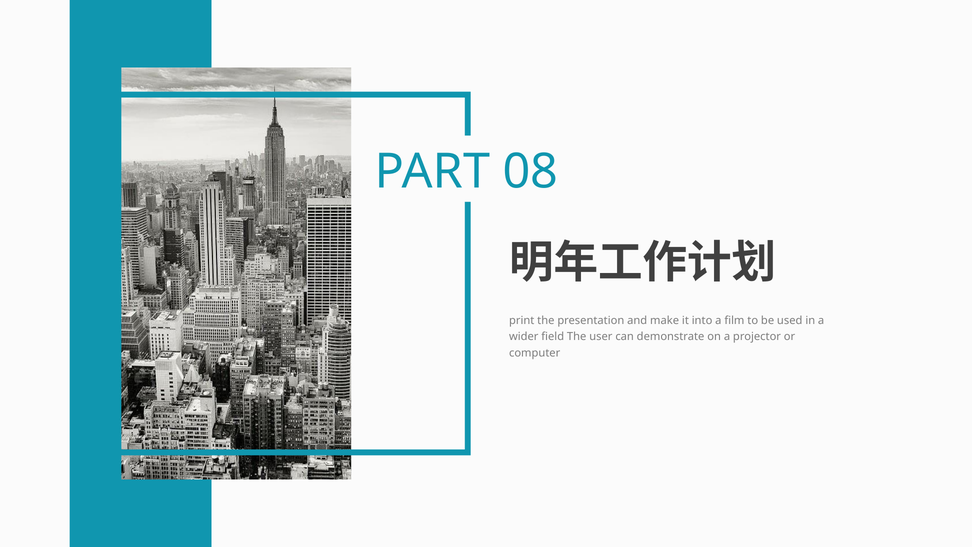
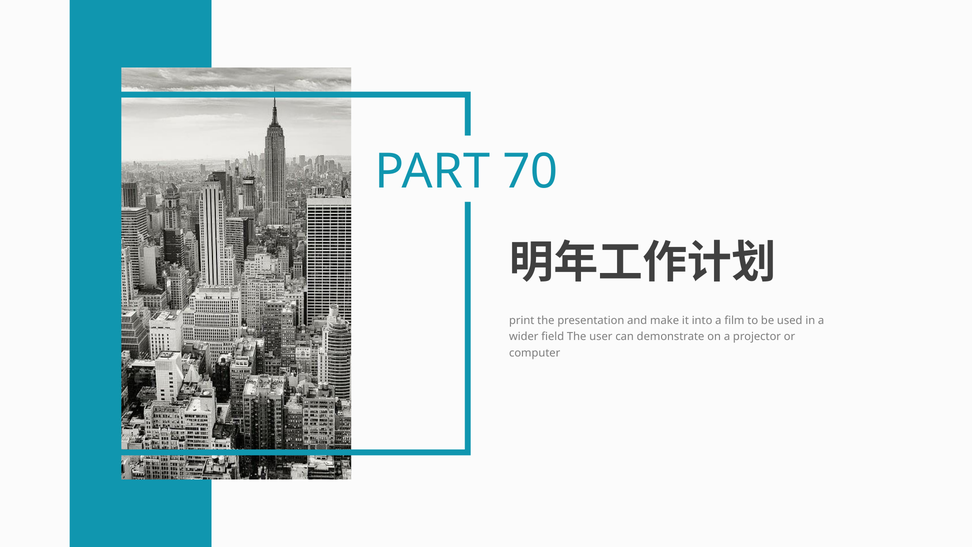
08: 08 -> 70 (530, 172)
